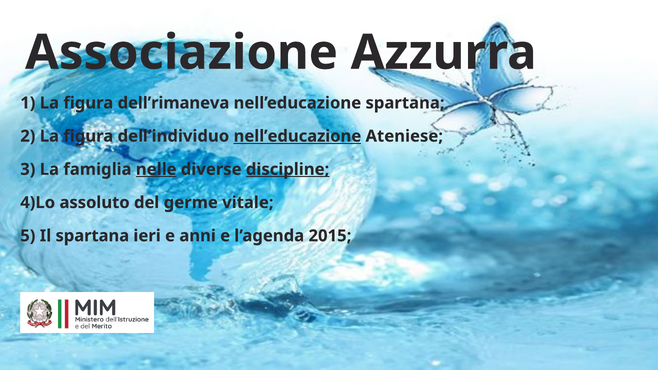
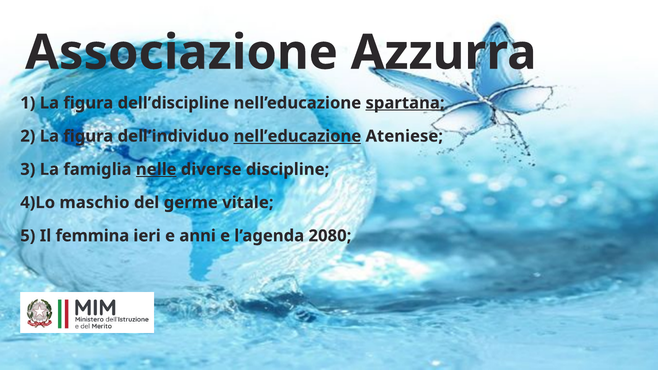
dell’rimaneva: dell’rimaneva -> dell’discipline (173, 103)
spartana underline: none -> present (405, 103)
discipline underline: present -> none (288, 169)
assoluto: assoluto -> maschio (95, 203)
Il spartana: spartana -> femmina (92, 236)
2015: 2015 -> 2080 (330, 236)
